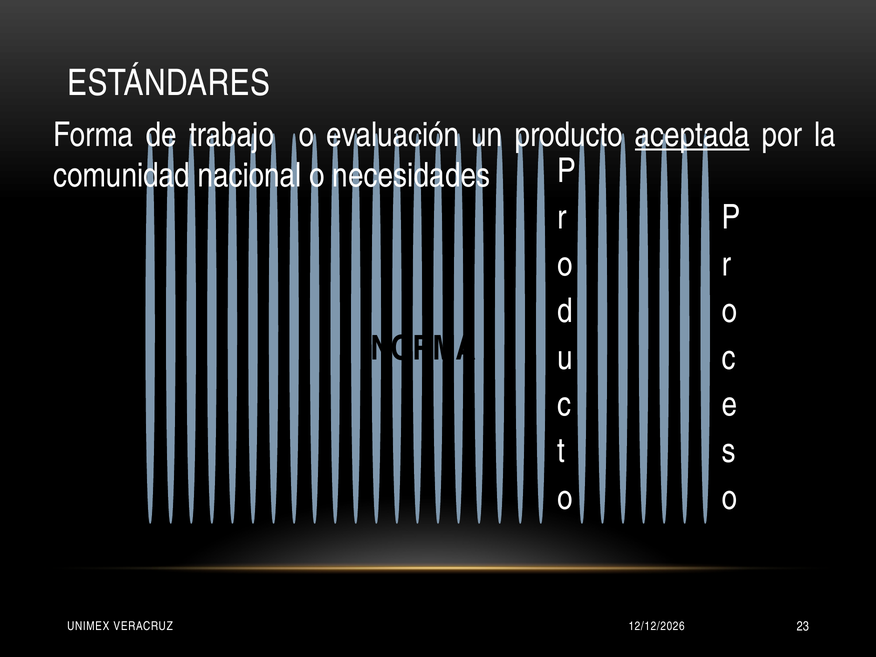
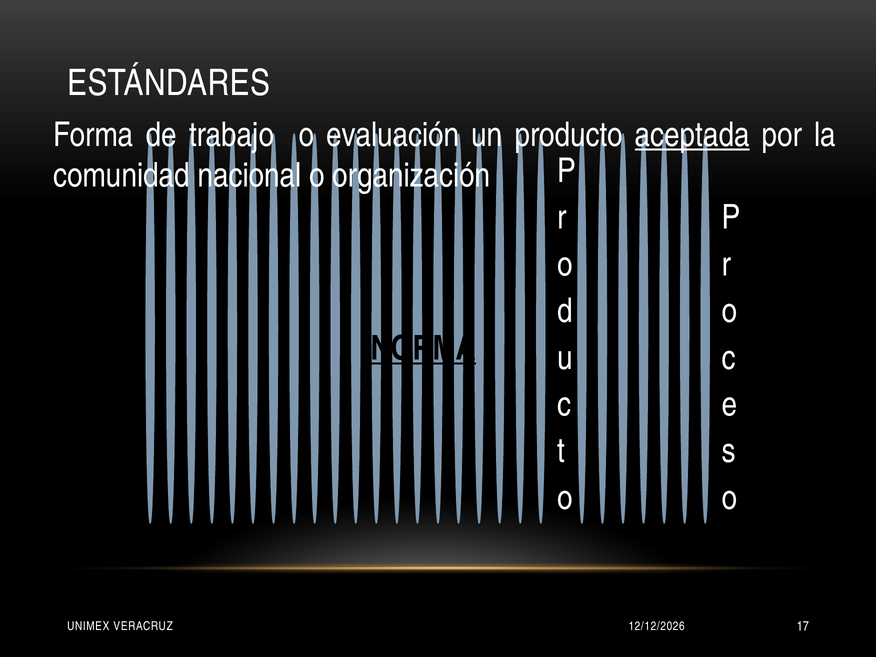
necesidades: necesidades -> organización (411, 176)
NORMA underline: none -> present (423, 349)
23: 23 -> 17 (803, 626)
